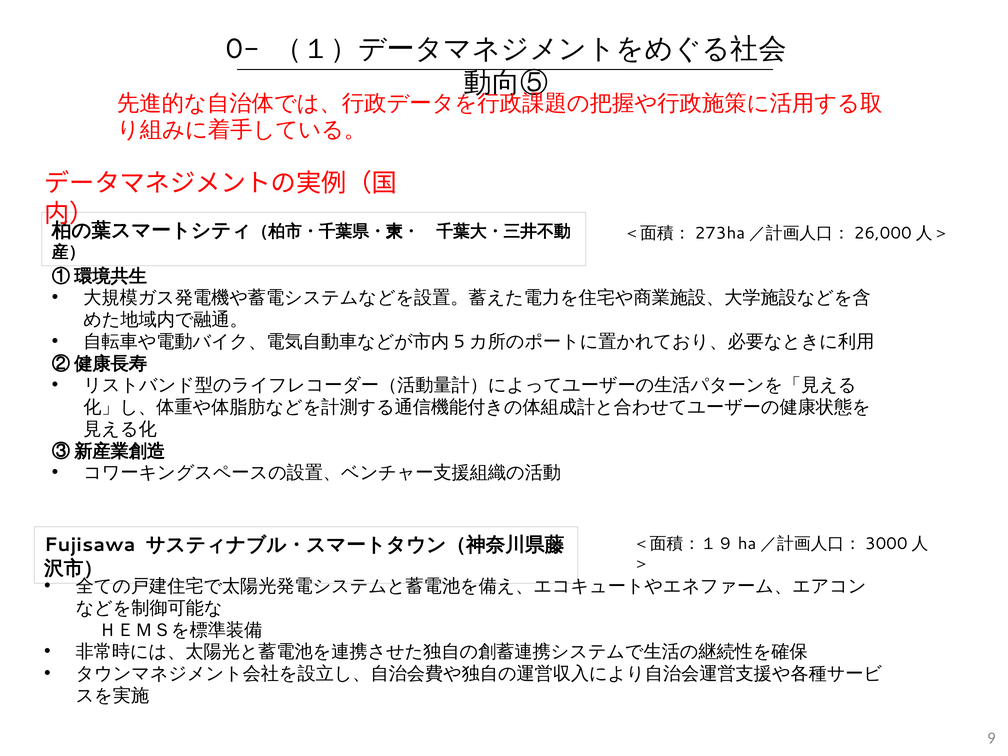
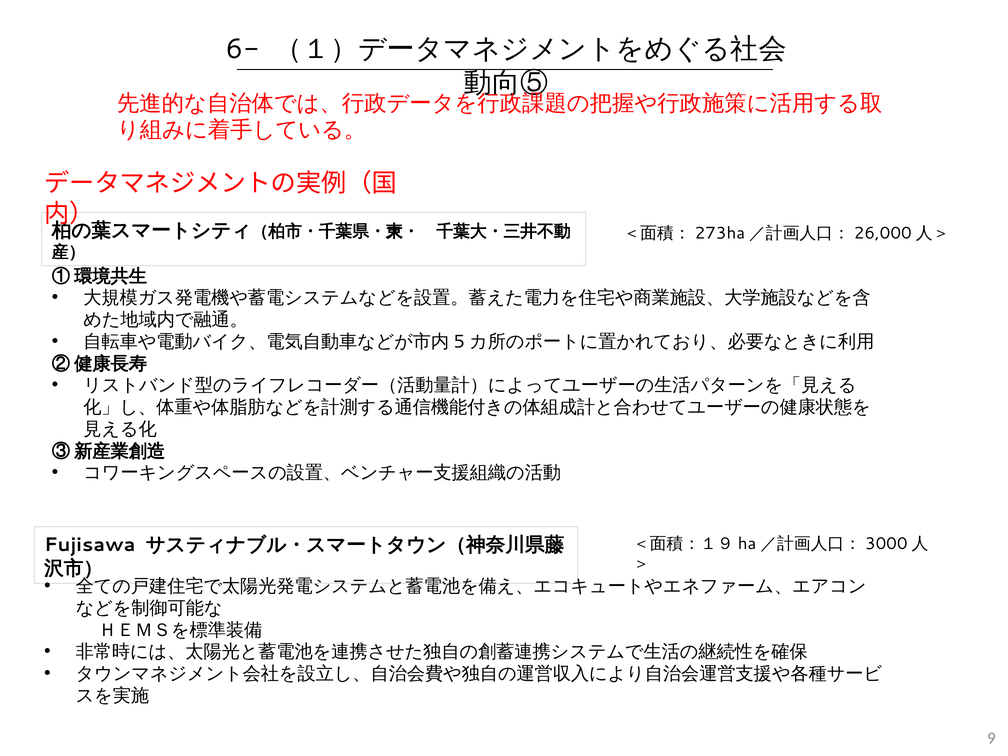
0-: 0- -> 6- (243, 49)
